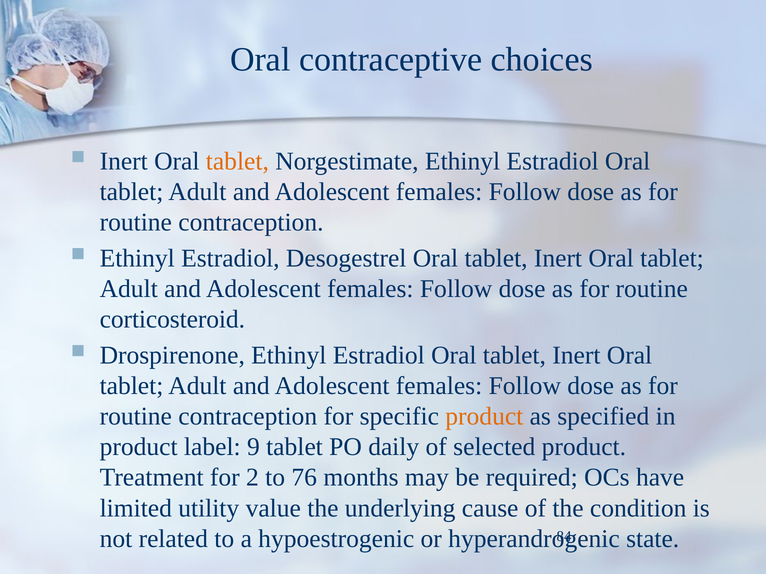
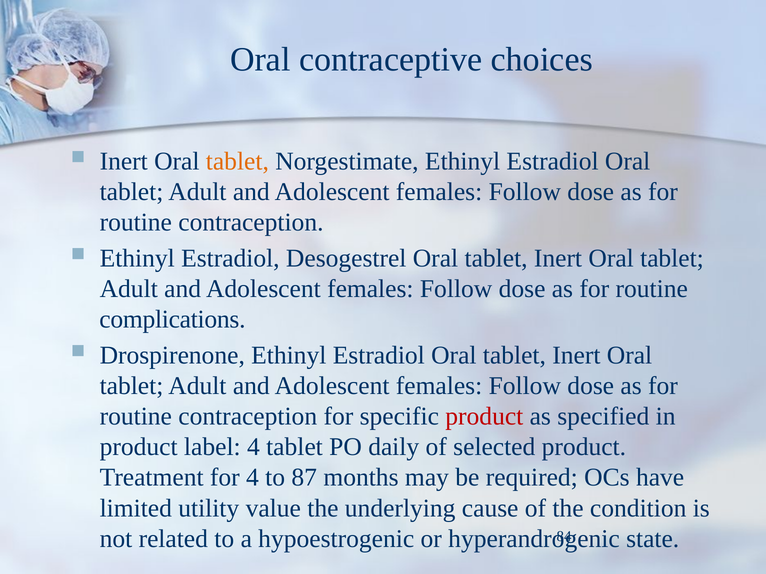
corticosteroid: corticosteroid -> complications (172, 320)
product colour: orange -> red (484, 417)
label 9: 9 -> 4 (253, 447)
for 2: 2 -> 4 (252, 478)
76: 76 -> 87 (304, 478)
